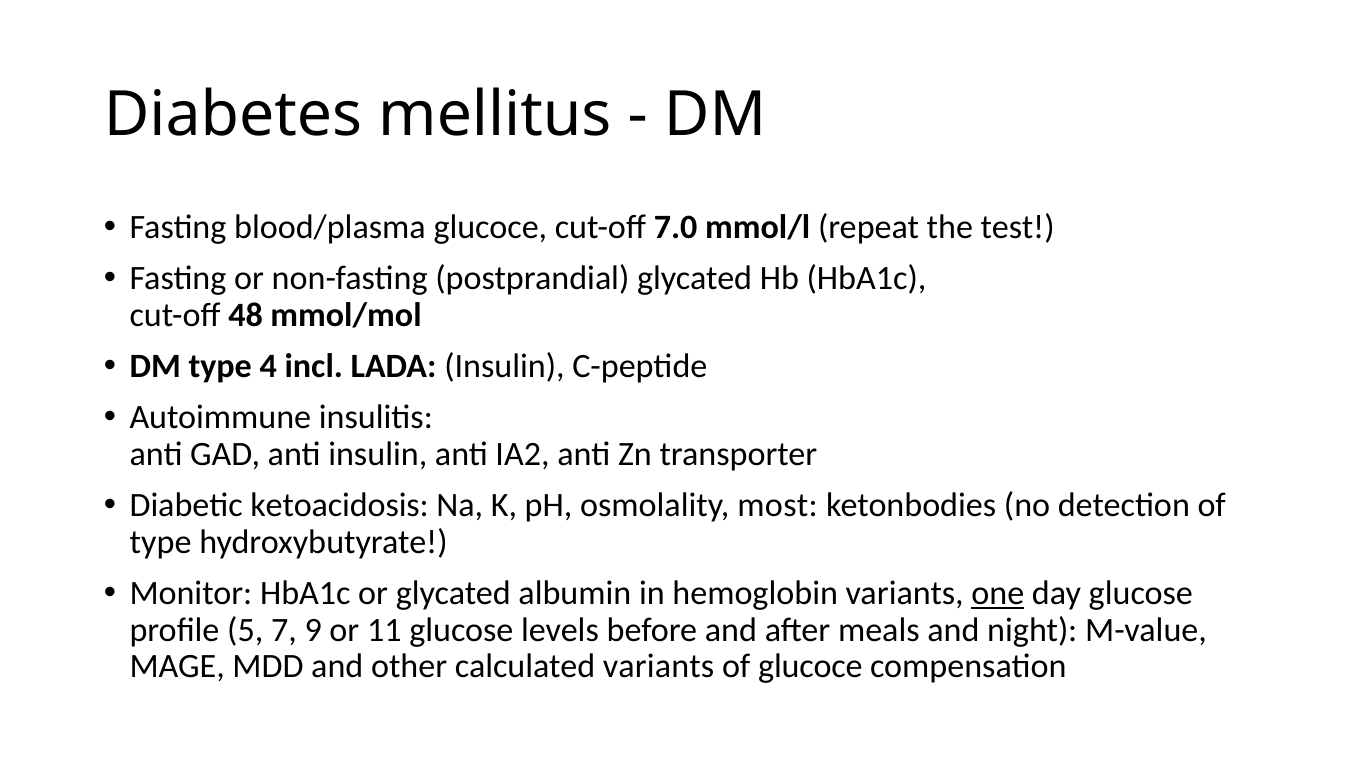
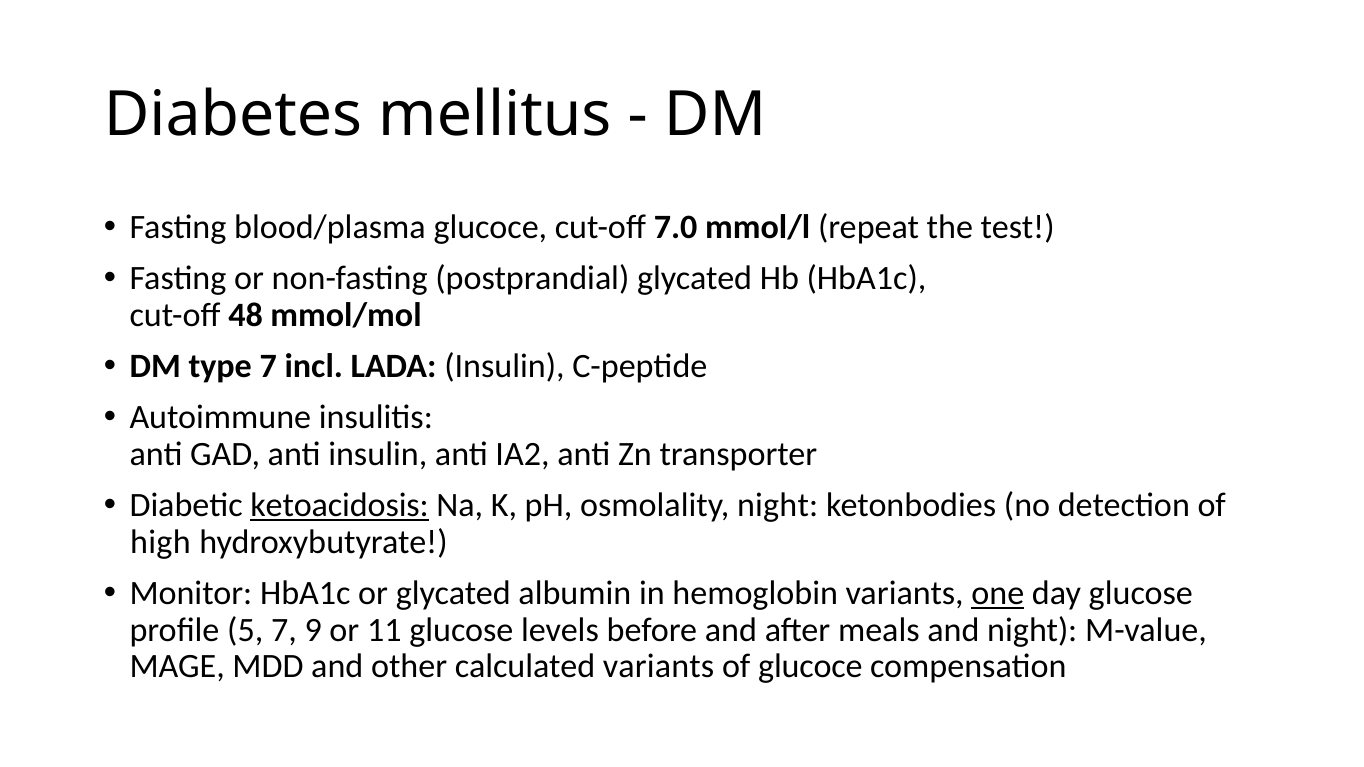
type 4: 4 -> 7 (268, 366)
ketoacidosis underline: none -> present (340, 505)
osmolality most: most -> night (778, 505)
type: type -> high (160, 542)
